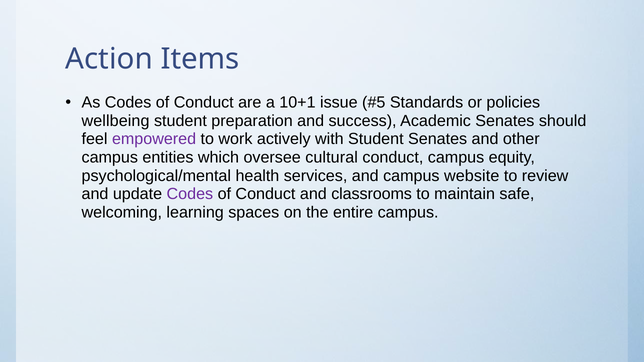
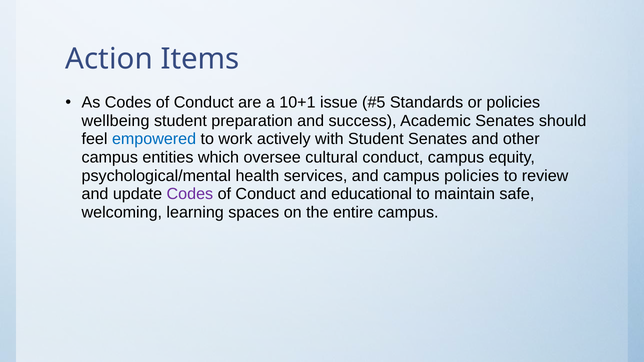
empowered colour: purple -> blue (154, 139)
campus website: website -> policies (472, 176)
classrooms: classrooms -> educational (372, 194)
